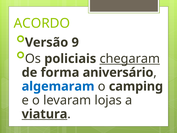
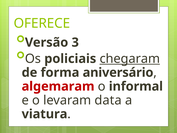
ACORDO: ACORDO -> OFERECE (42, 23)
9: 9 -> 3 (75, 42)
algemaram colour: blue -> red (58, 86)
camping: camping -> informal (136, 86)
lojas: lojas -> data (108, 100)
viatura underline: present -> none (45, 114)
